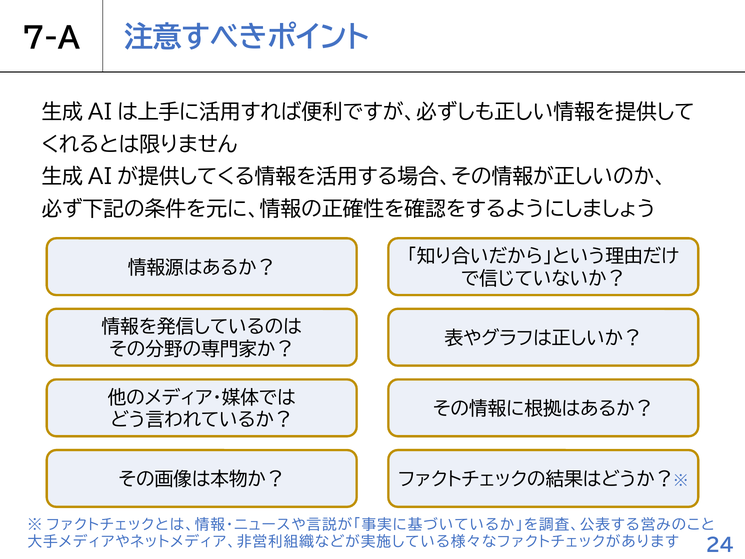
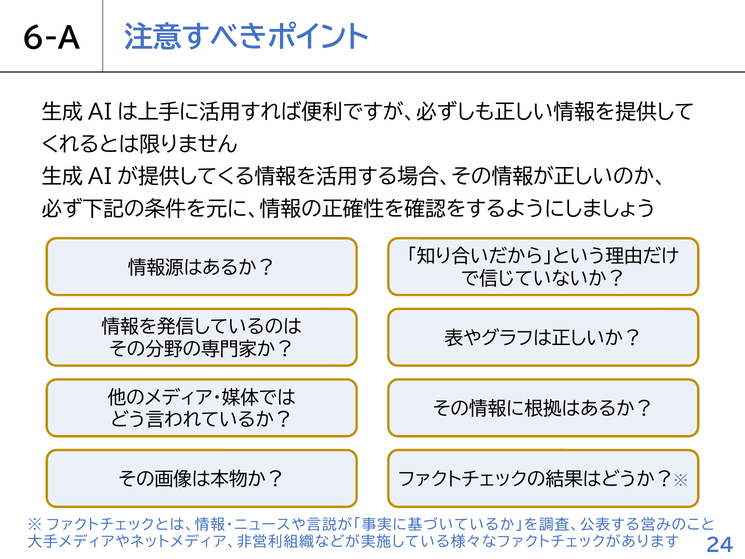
7-A: 7-A -> 6-A (51, 38)
